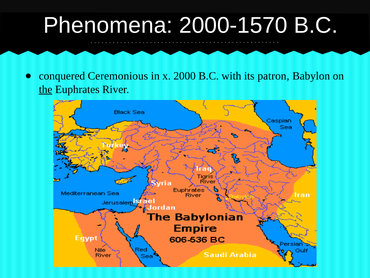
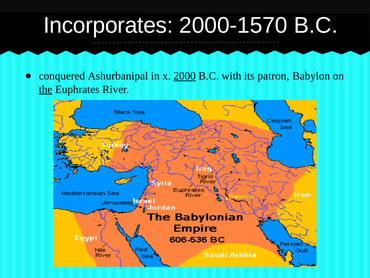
Phenomena: Phenomena -> Incorporates (108, 25)
Ceremonious: Ceremonious -> Ashurbanipal (118, 76)
2000 underline: none -> present (185, 76)
